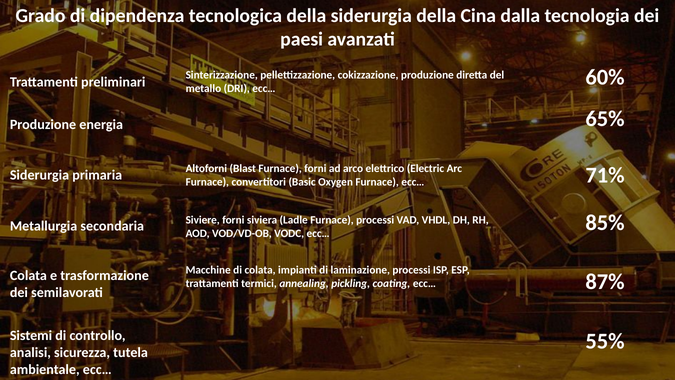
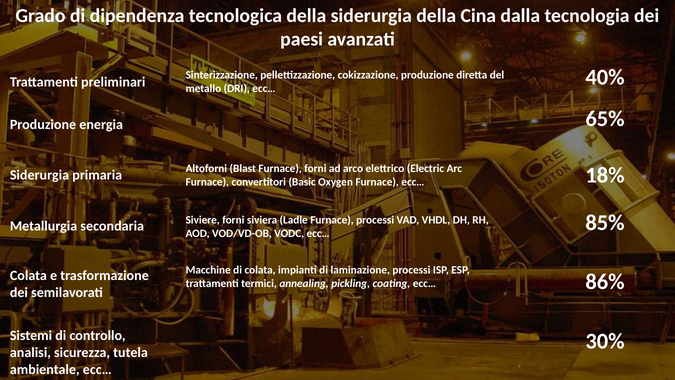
60%: 60% -> 40% (605, 77)
71%: 71% -> 18% (605, 175)
87%: 87% -> 86% (605, 282)
55%: 55% -> 30% (605, 341)
